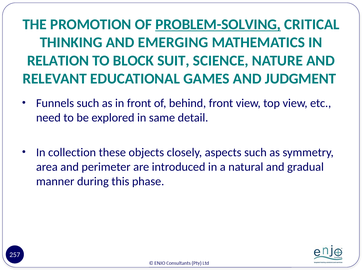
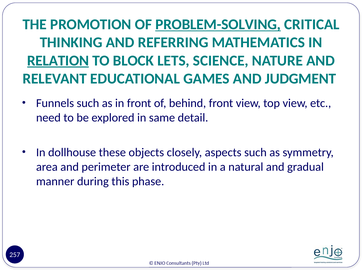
EMERGING: EMERGING -> REFERRING (173, 43)
RELATION underline: none -> present (58, 61)
SUIT: SUIT -> LETS (173, 61)
collection: collection -> dollhouse (72, 153)
